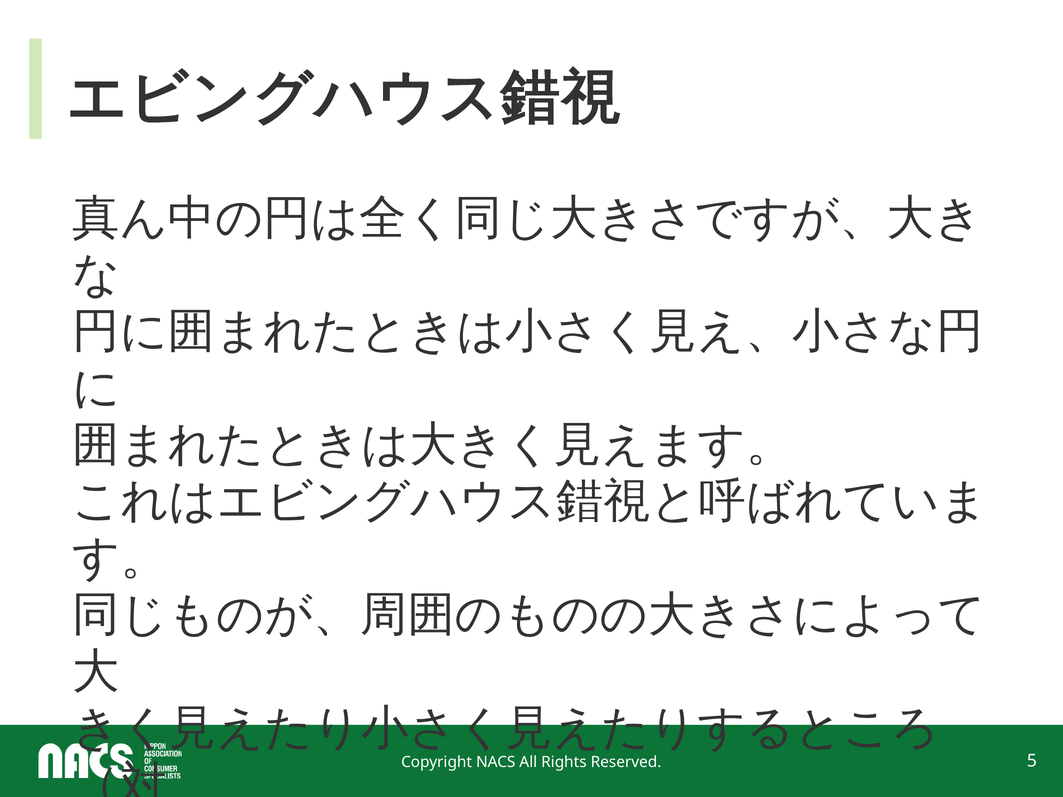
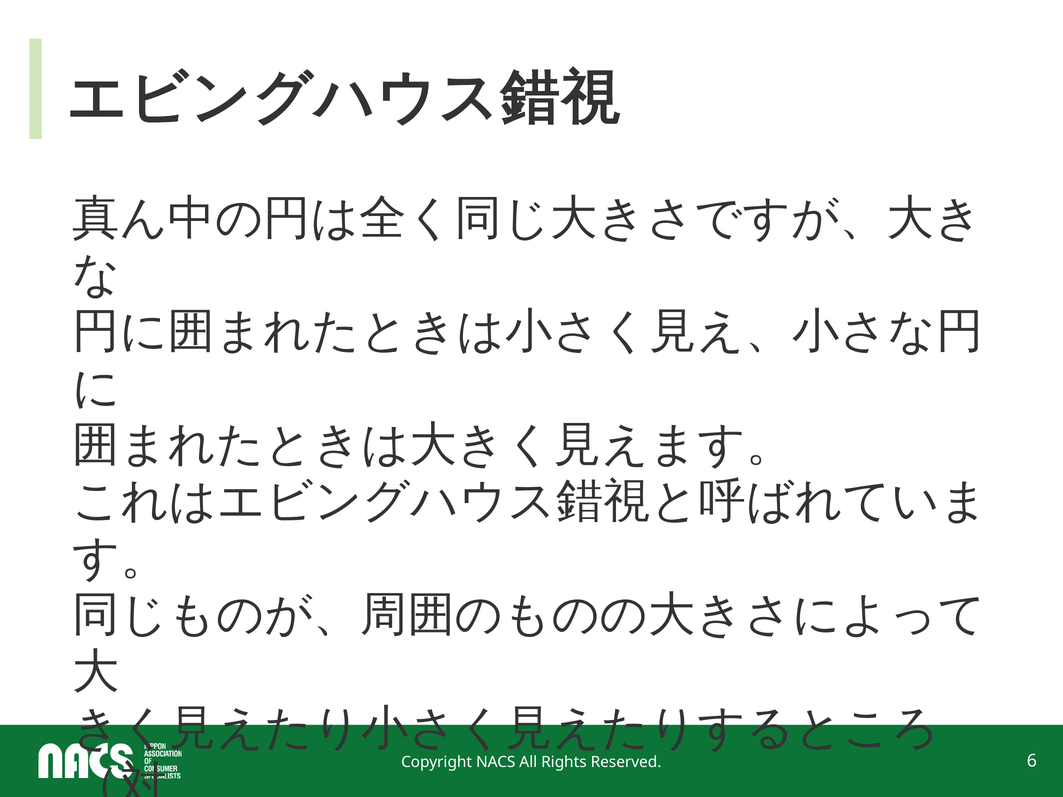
5: 5 -> 6 (1032, 761)
